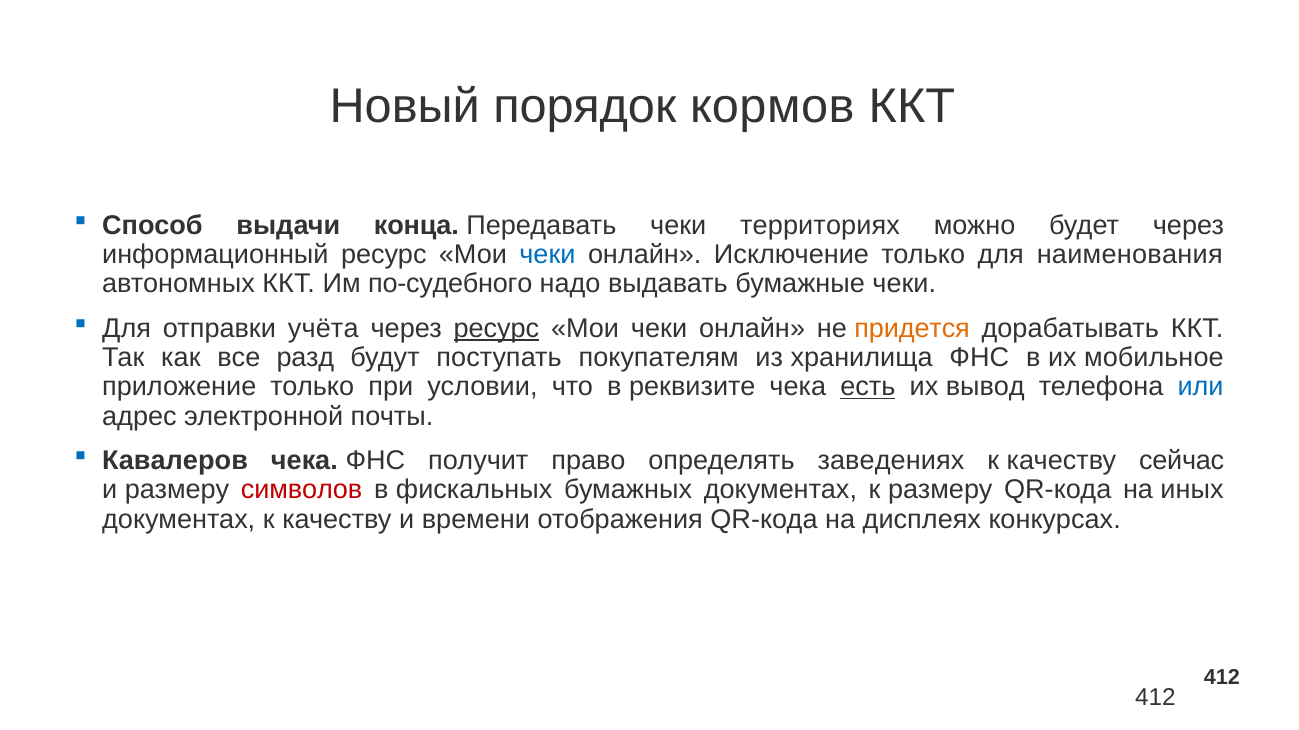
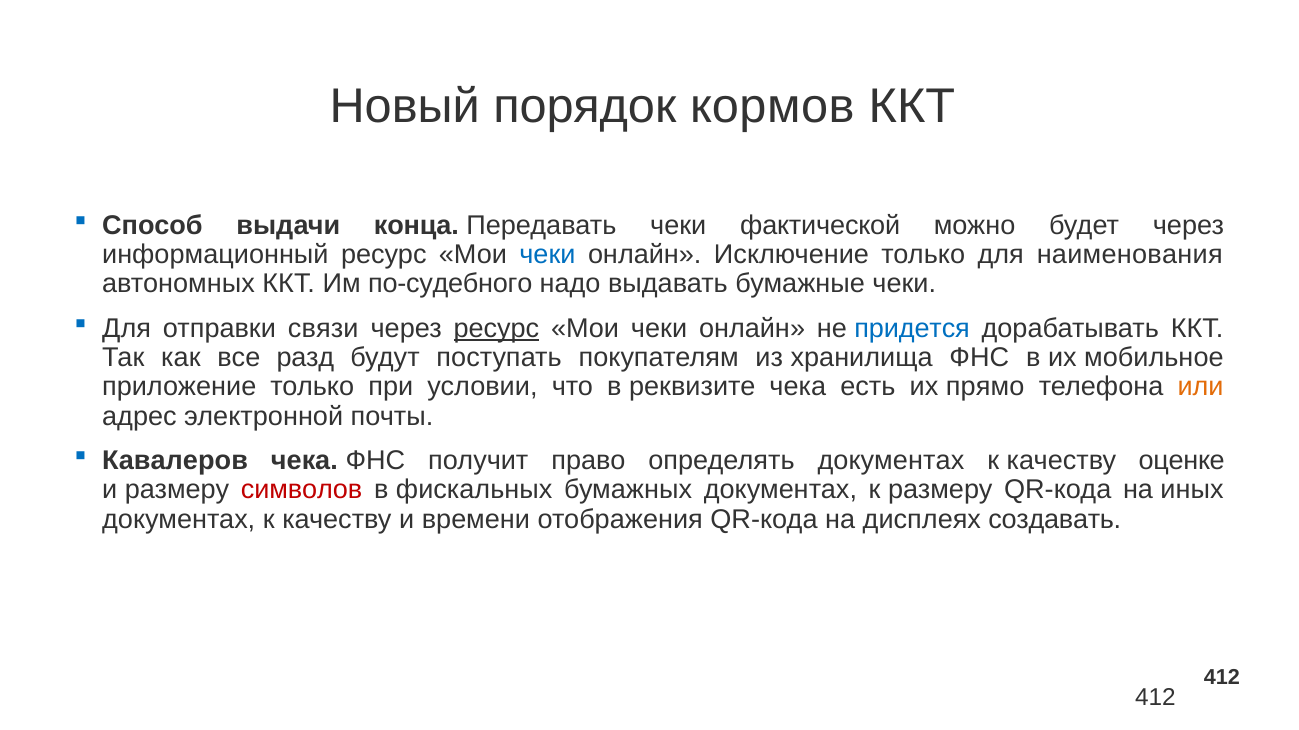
территориях: территориях -> фактической (820, 226)
учёта: учёта -> связи (323, 329)
придется colour: orange -> blue (912, 329)
есть underline: present -> none (868, 387)
вывод: вывод -> прямо (985, 387)
или colour: blue -> orange (1201, 387)
определять заведениях: заведениях -> документах (891, 461)
сейчас: сейчас -> оценке (1182, 461)
конкурсах: конкурсах -> создавать (1055, 520)
